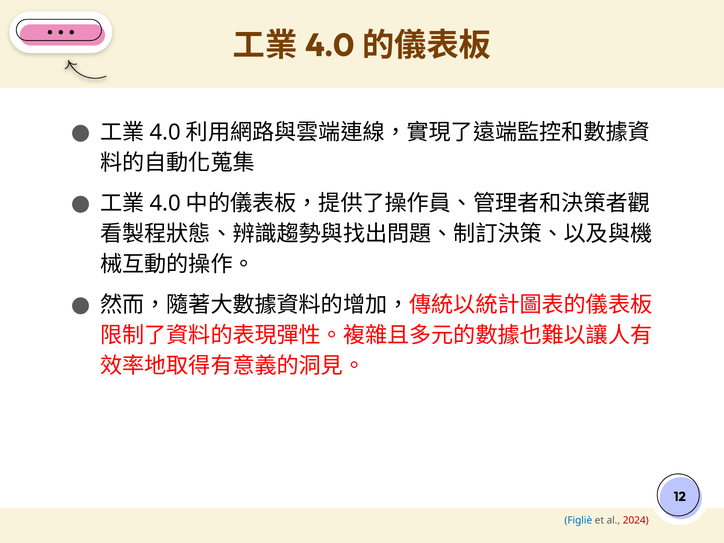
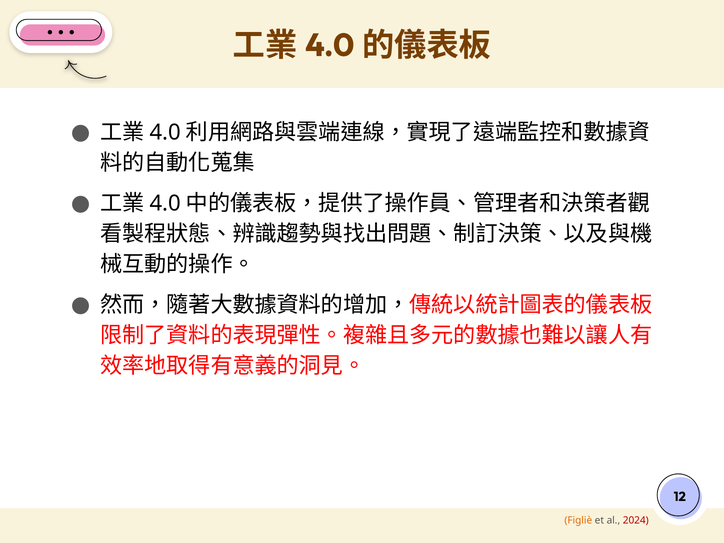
Figliè colour: blue -> orange (578, 520)
